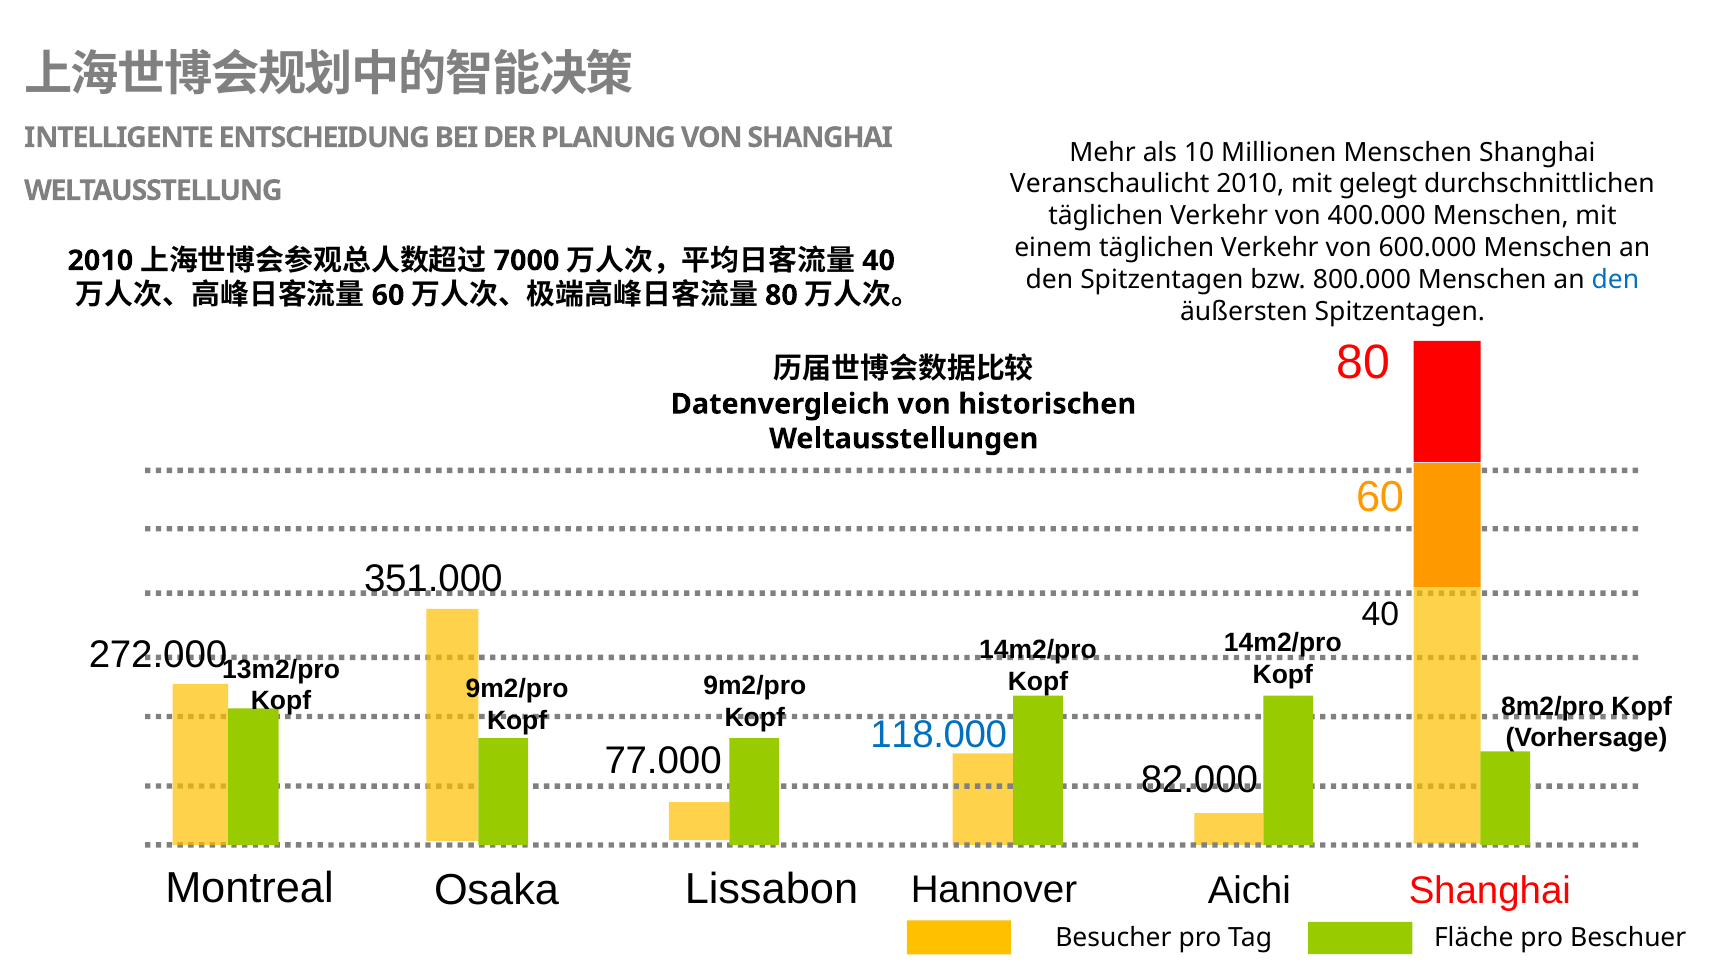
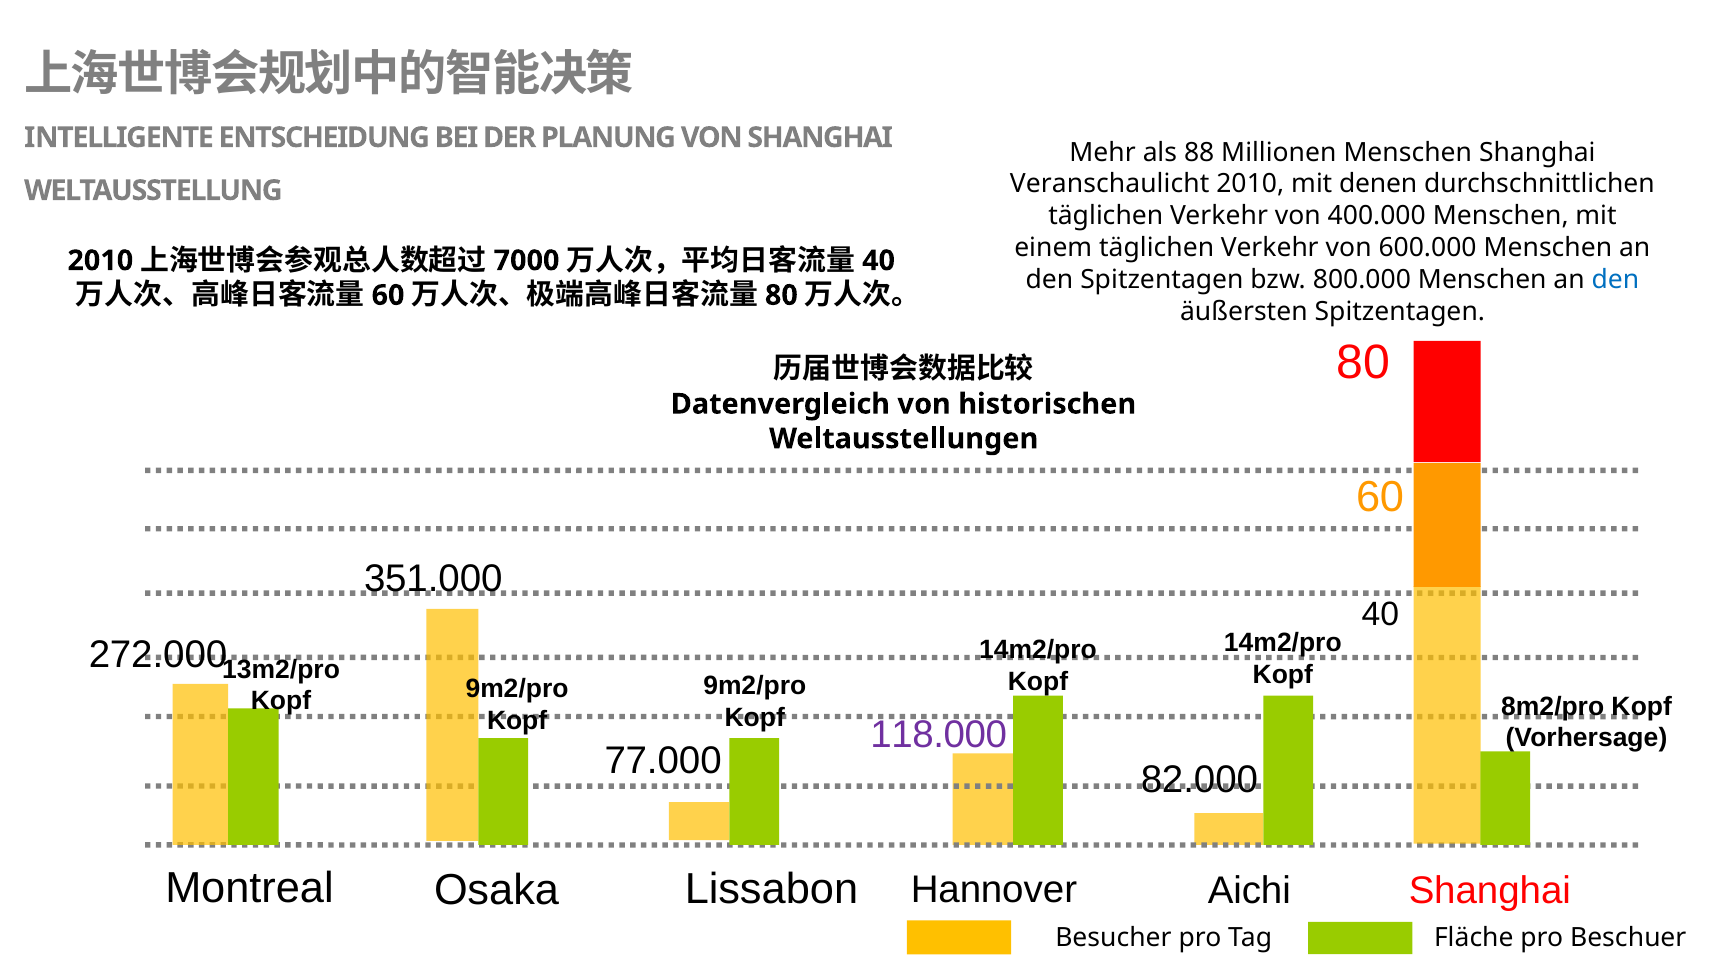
10: 10 -> 88 (1199, 152)
gelegt: gelegt -> denen (1378, 184)
118.000 colour: blue -> purple (939, 735)
